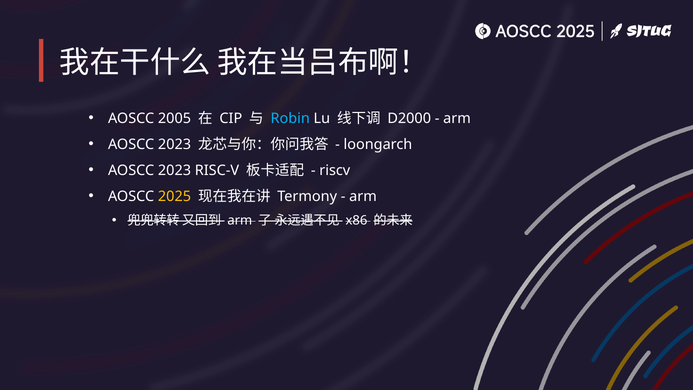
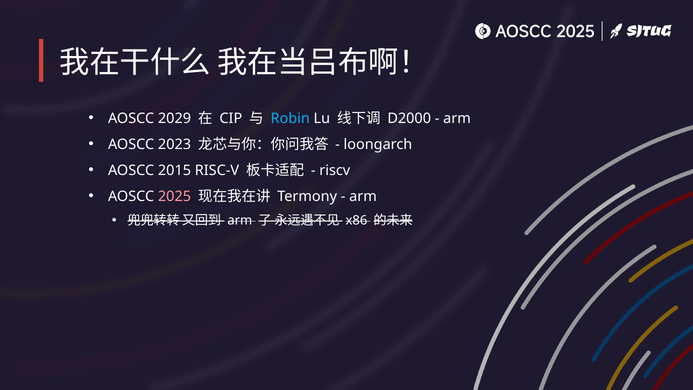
2005: 2005 -> 2029 (175, 118)
2023: 2023 -> 2015 (175, 170)
2025 colour: yellow -> pink (175, 196)
